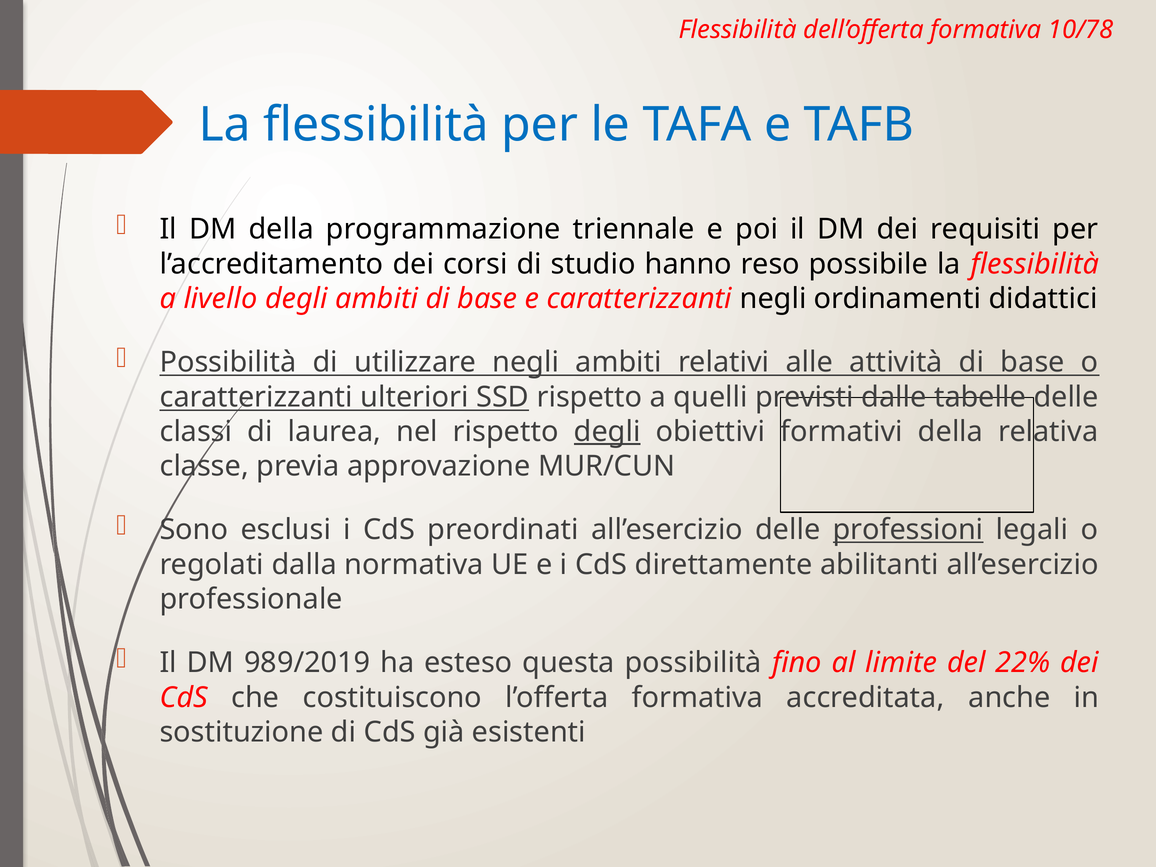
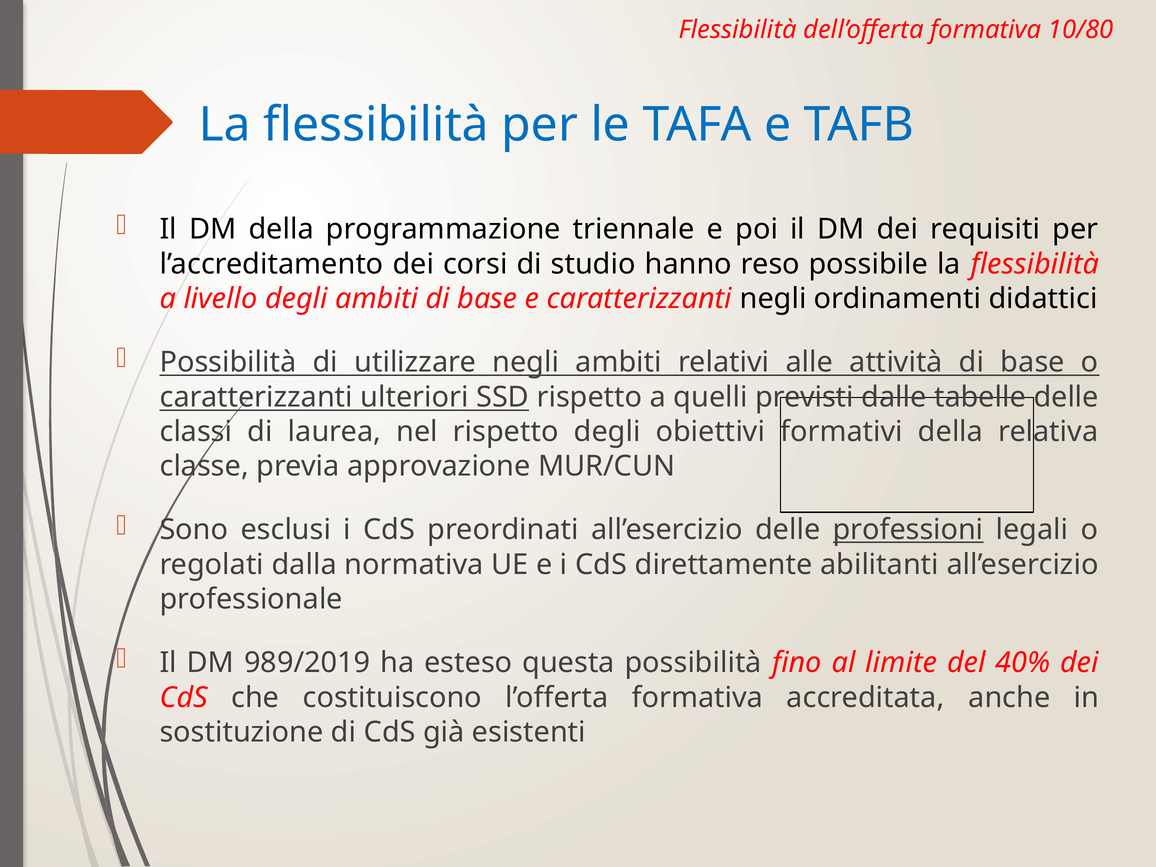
10/78: 10/78 -> 10/80 (1081, 30)
degli underline: present -> none (607, 432)
22%: 22% -> 40% (1023, 663)
